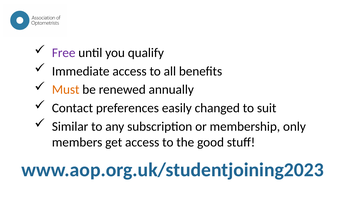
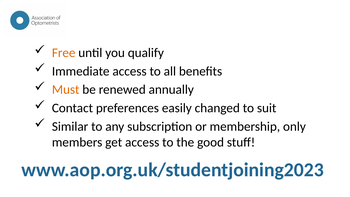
Free colour: purple -> orange (64, 53)
